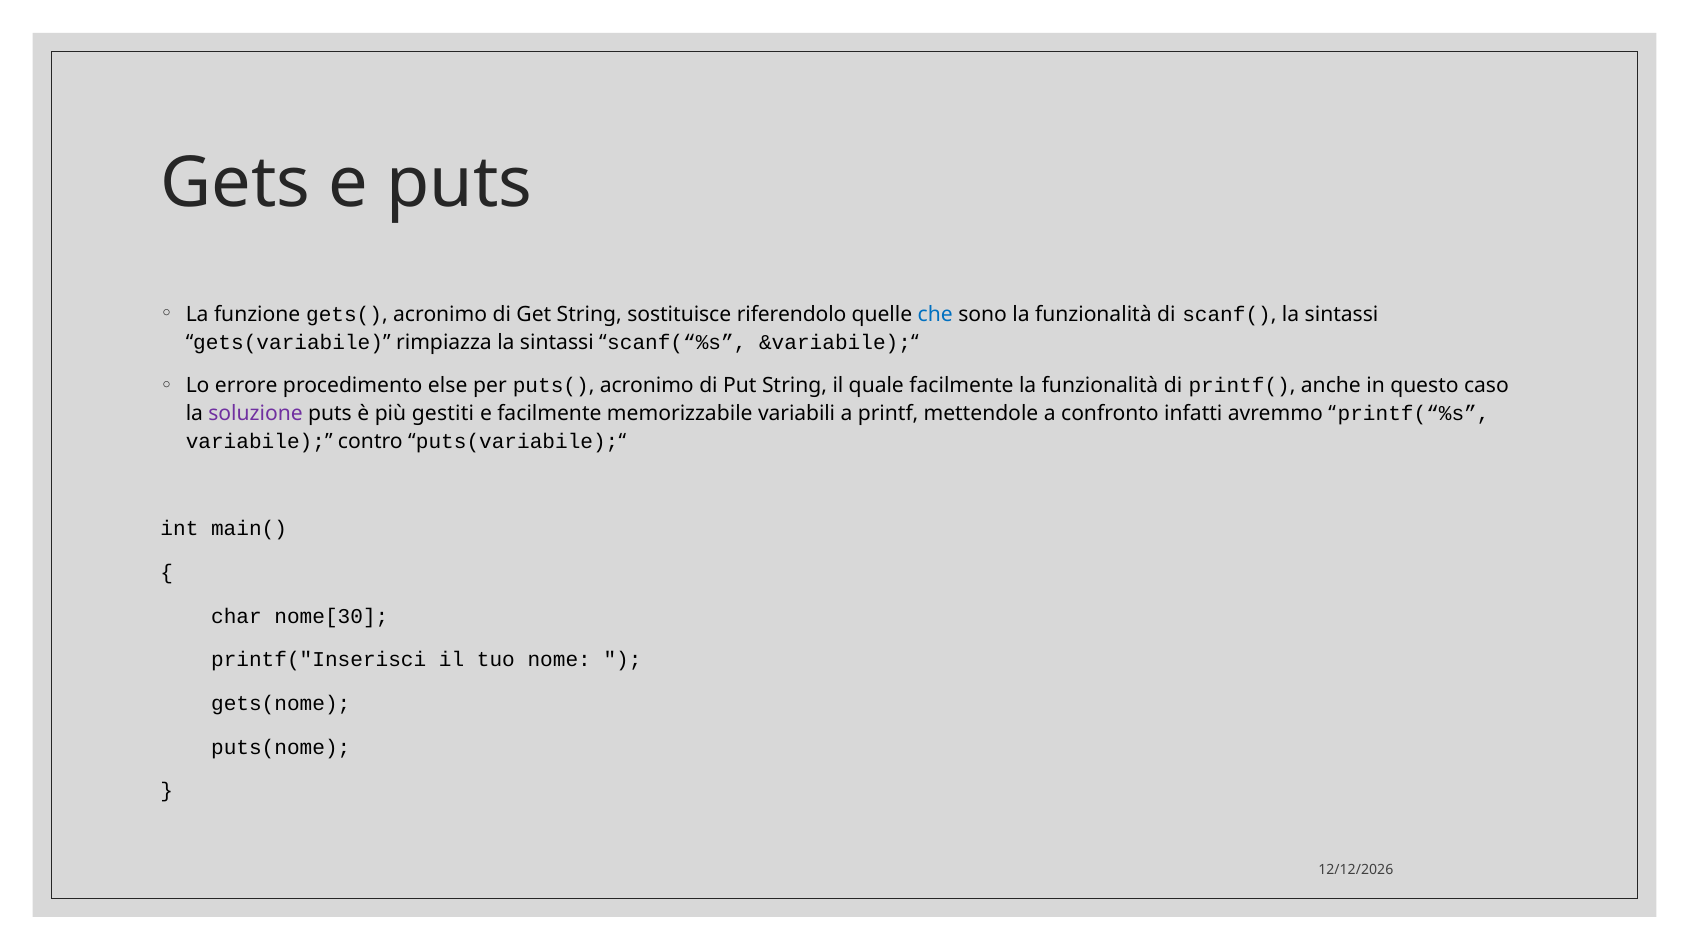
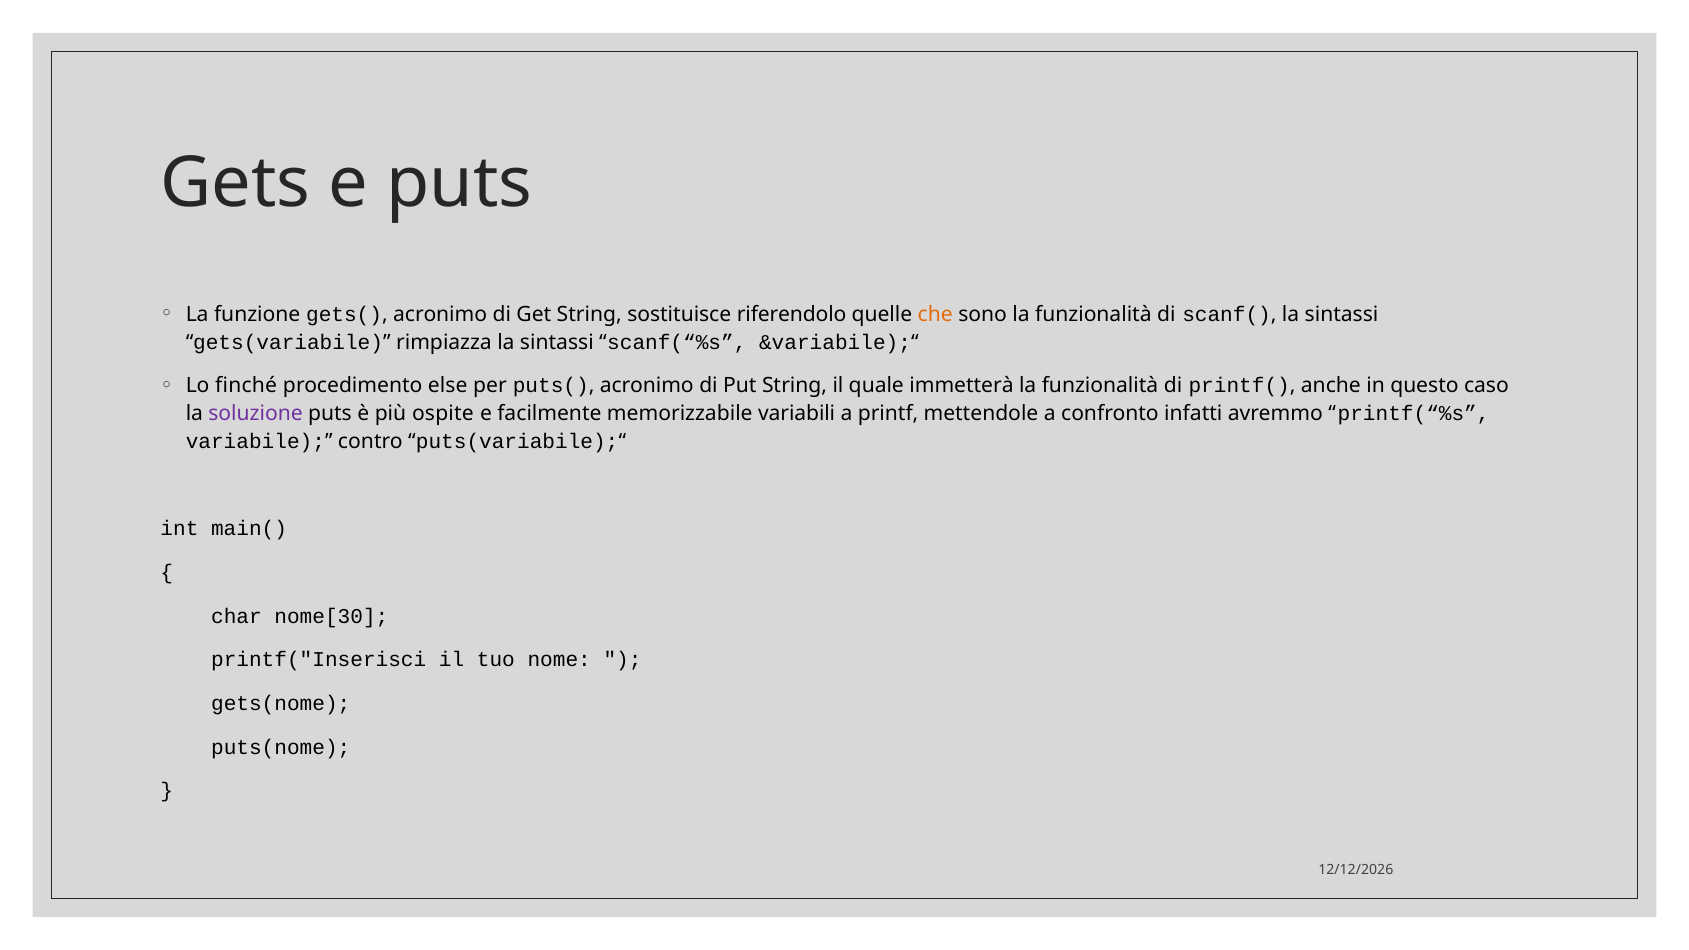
che colour: blue -> orange (935, 314)
errore: errore -> finché (246, 386)
quale facilmente: facilmente -> immetterà (962, 386)
gestiti: gestiti -> ospite (443, 414)
